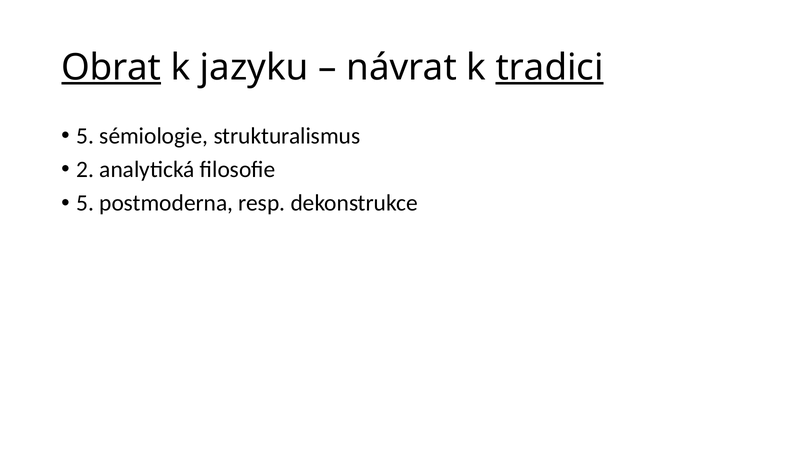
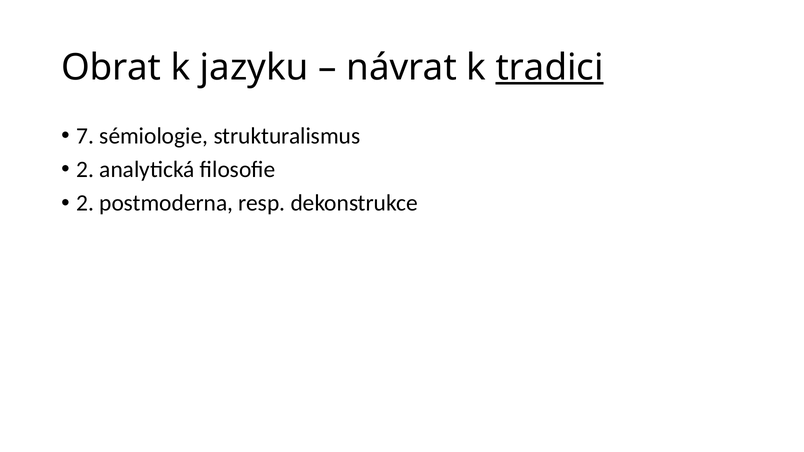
Obrat underline: present -> none (111, 68)
5: 5 -> 7 (85, 136)
5: 5 -> 2 (85, 203)
